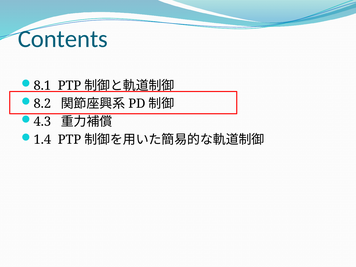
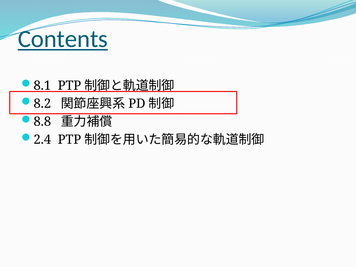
Contents underline: none -> present (63, 39)
4.3: 4.3 -> 8.8 (42, 122)
1.4: 1.4 -> 2.4 (42, 140)
